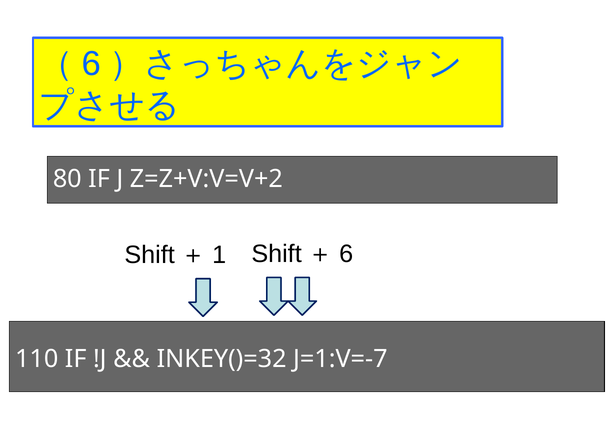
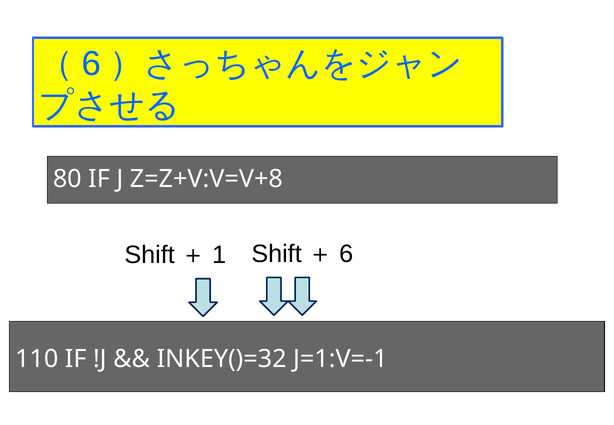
Z=Z+V:V=V+2: Z=Z+V:V=V+2 -> Z=Z+V:V=V+8 (206, 179)
J=1:V=-7: J=1:V=-7 -> J=1:V=-1 (340, 359)
